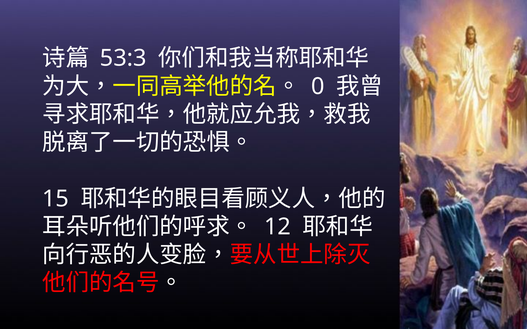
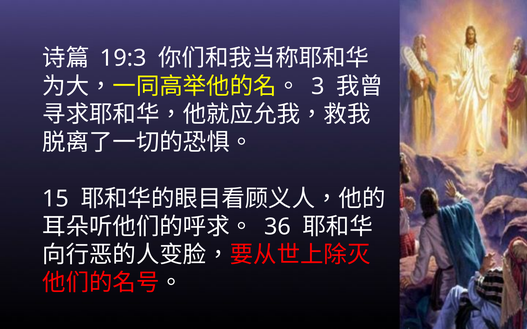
53:3: 53:3 -> 19:3 (123, 58)
0: 0 -> 3 (318, 86)
12: 12 -> 36 (277, 227)
